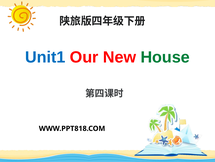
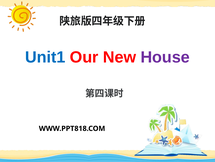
House colour: green -> purple (165, 57)
